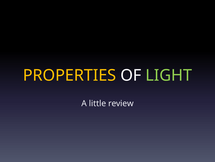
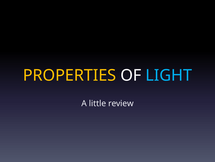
LIGHT colour: light green -> light blue (169, 75)
